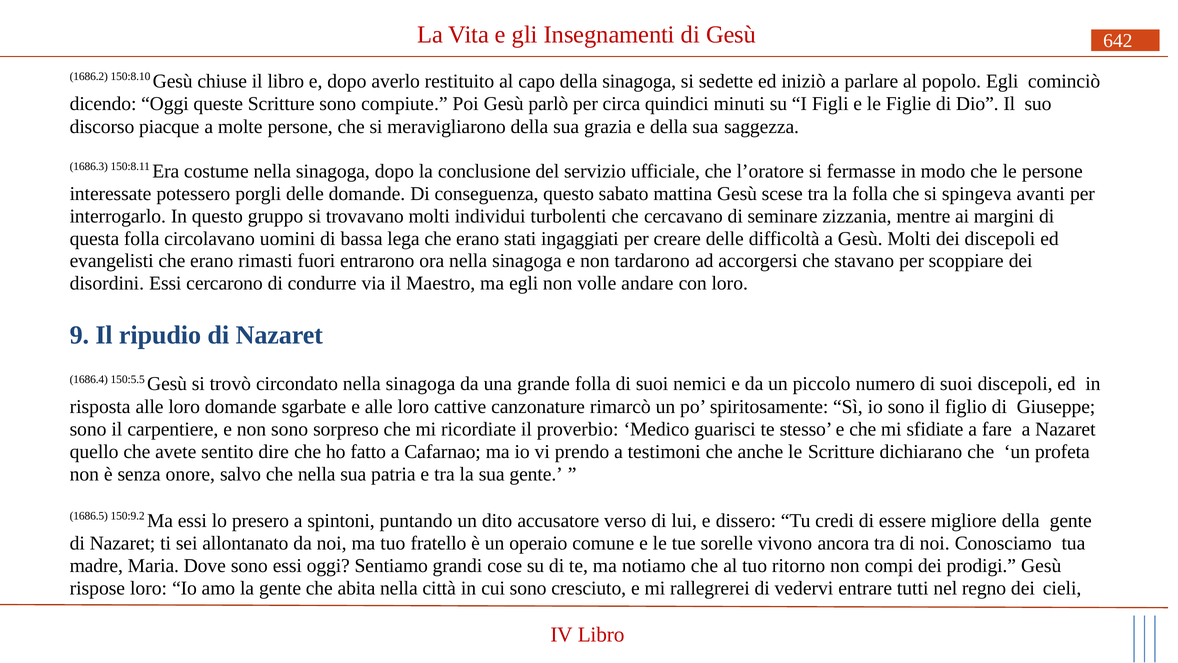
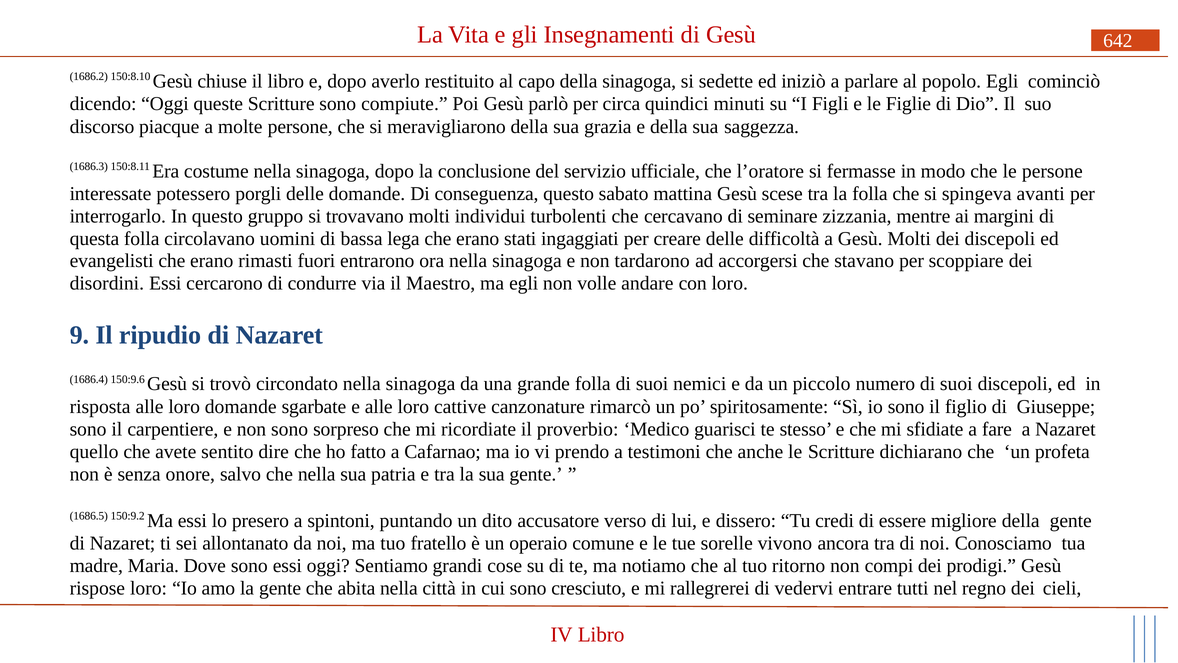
150:5.5: 150:5.5 -> 150:9.6 (128, 380)
